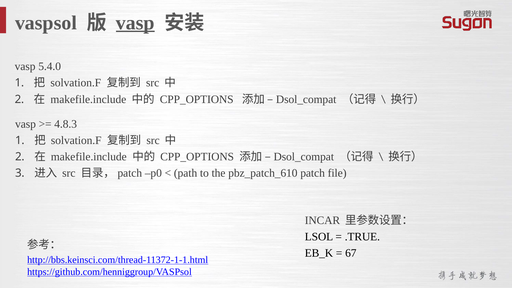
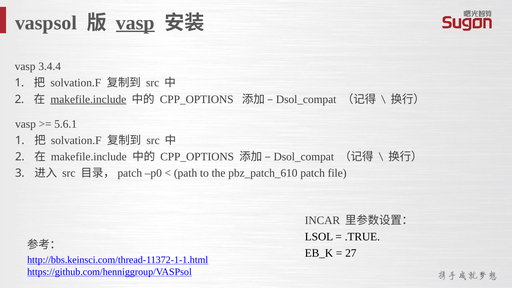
5.4.0: 5.4.0 -> 3.4.4 (50, 67)
makefile.include underline: none -> present (88, 99)
4.8.3: 4.8.3 -> 5.6.1 (66, 124)
67: 67 -> 27 (351, 253)
